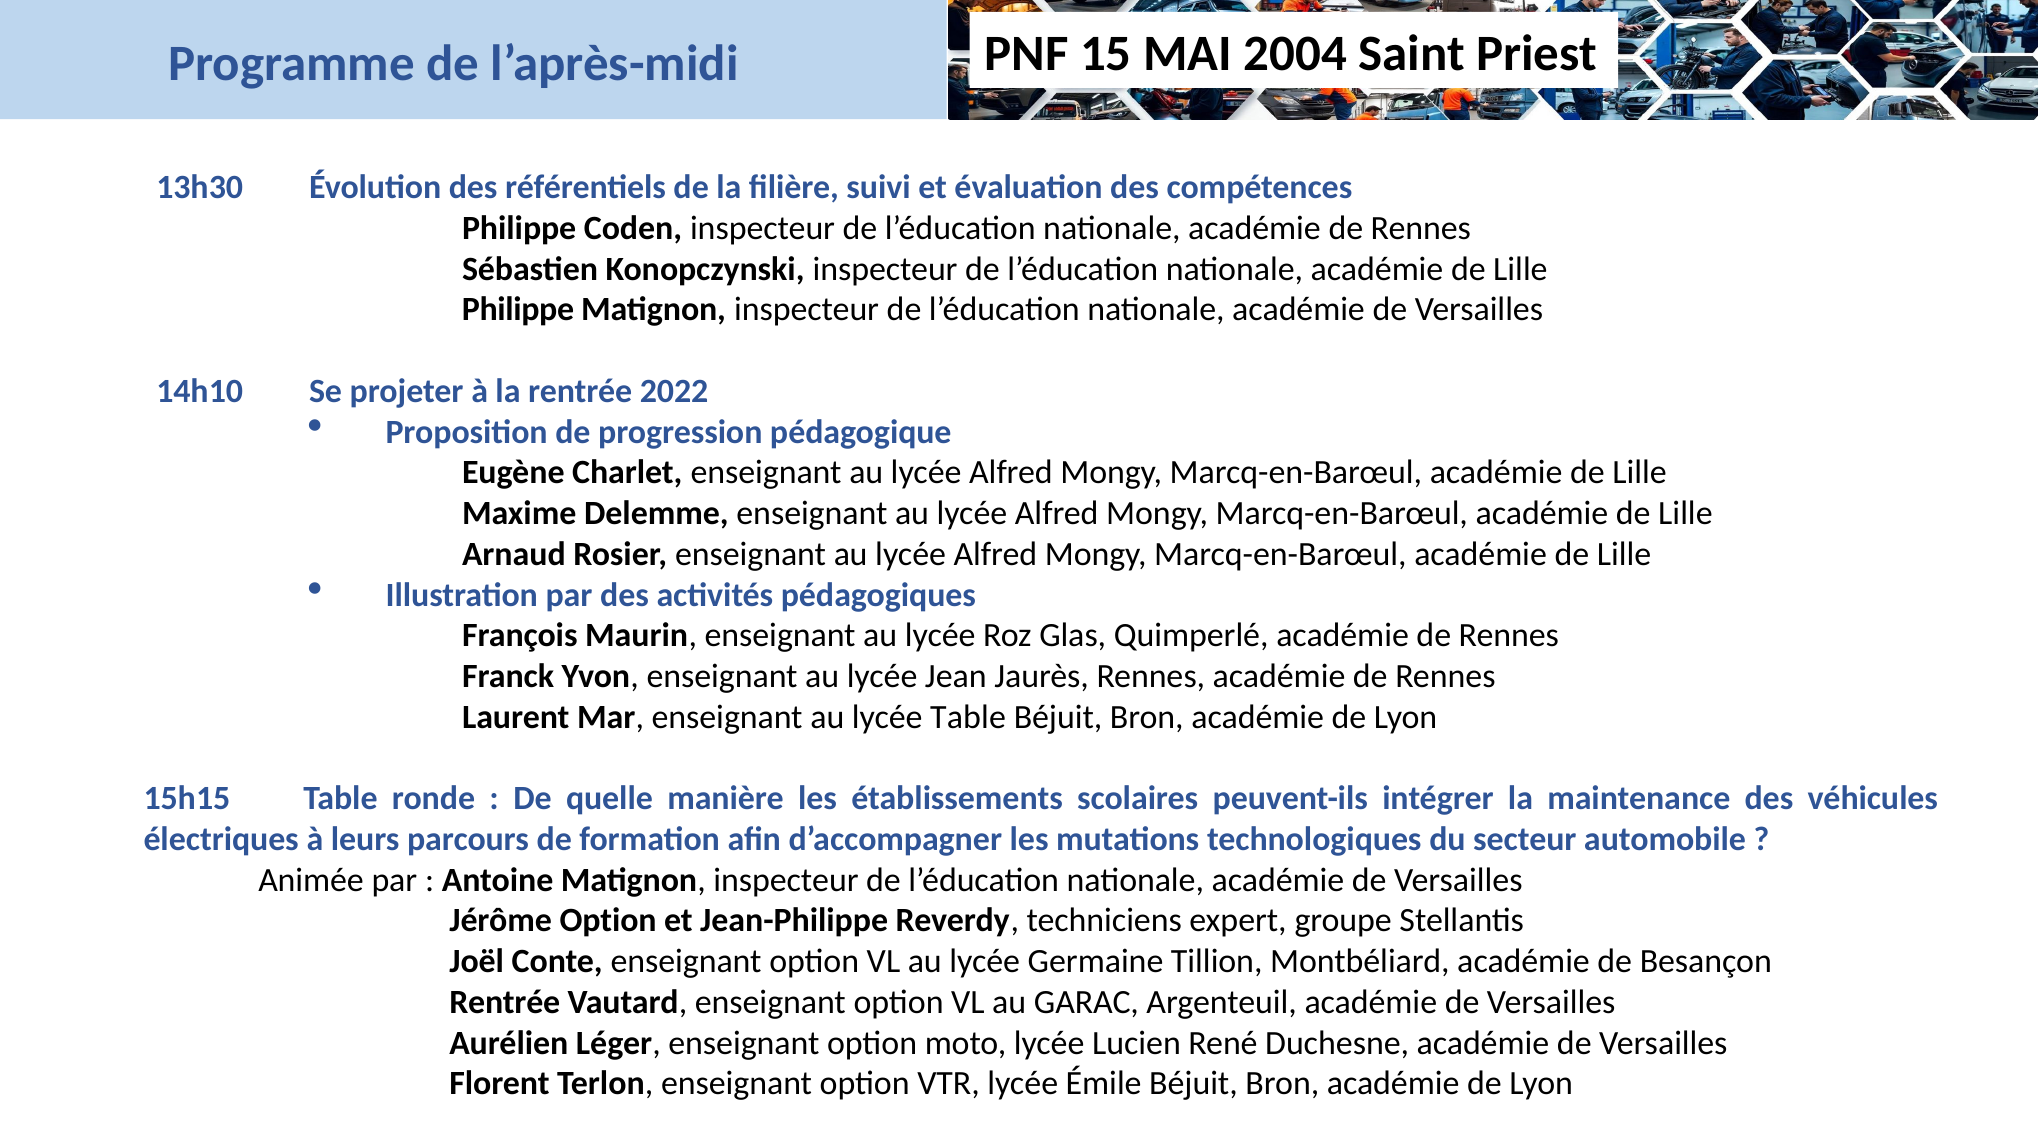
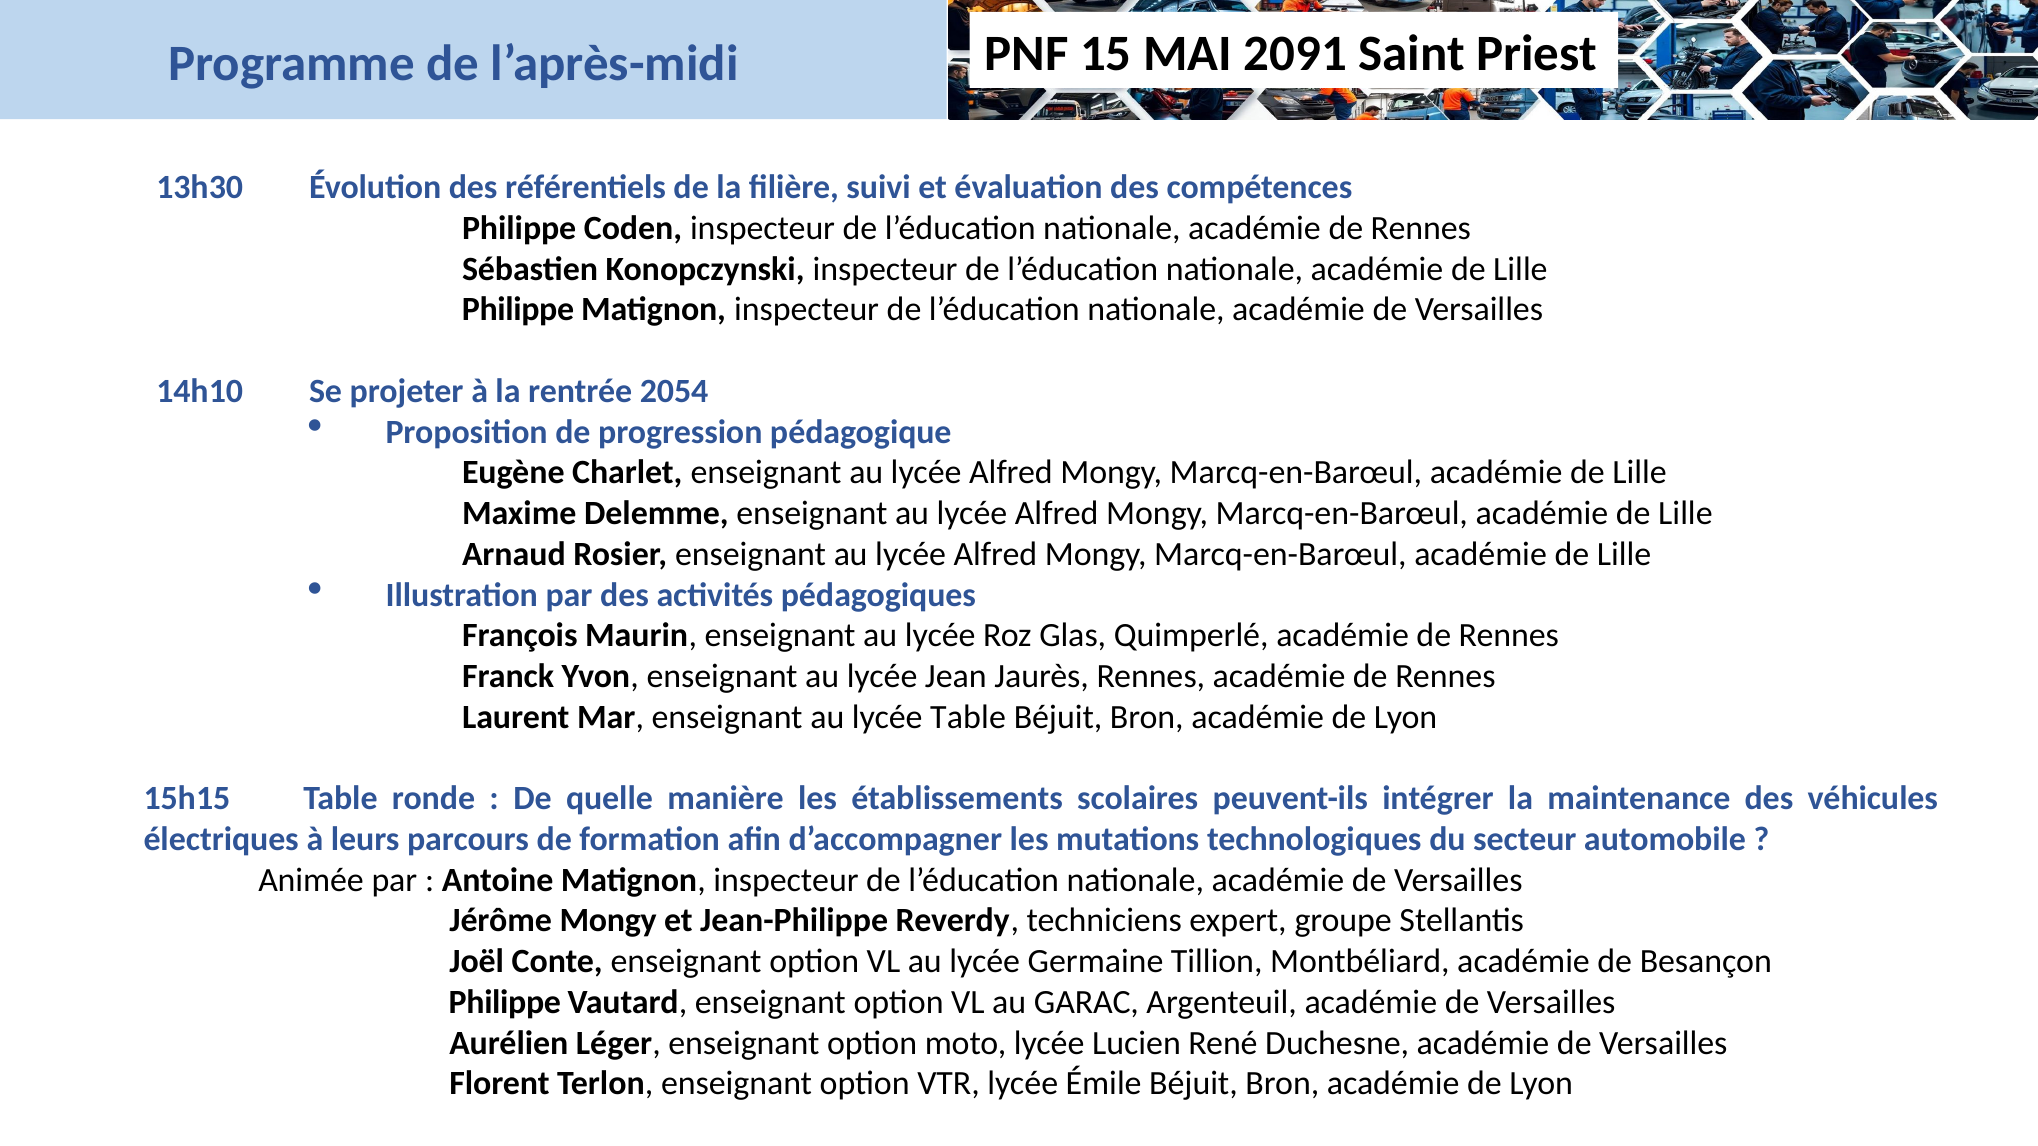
2004: 2004 -> 2091 (1295, 54)
2022: 2022 -> 2054 (674, 391)
Jérôme Option: Option -> Mongy (608, 921)
Rentrée: Rentrée -> Philippe (505, 1002)
